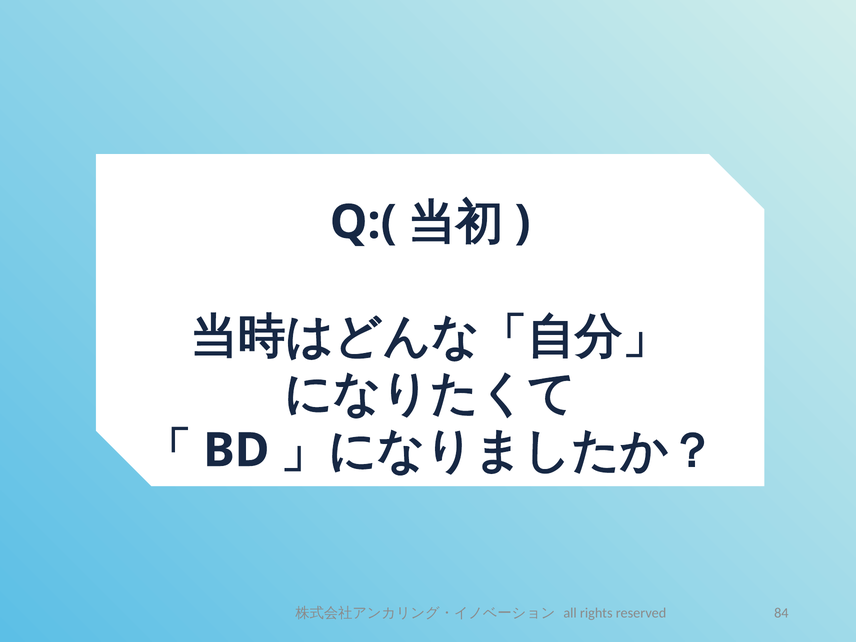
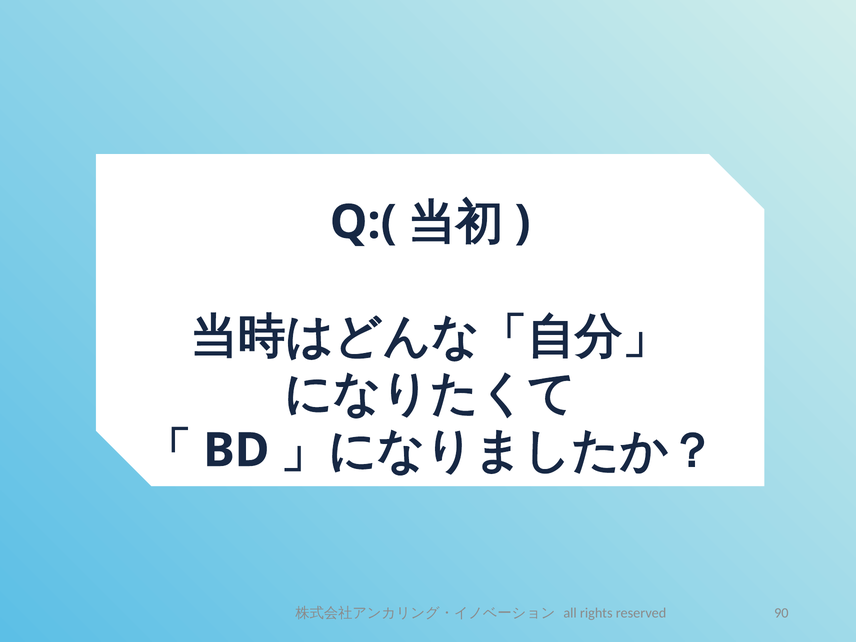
84: 84 -> 90 (781, 613)
